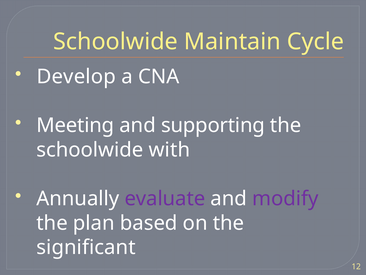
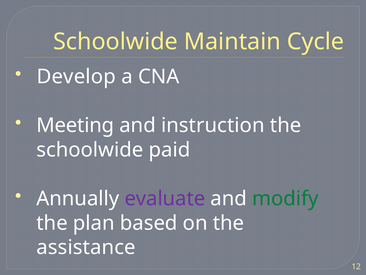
supporting: supporting -> instruction (213, 125)
with: with -> paid (169, 150)
modify colour: purple -> green (285, 198)
significant: significant -> assistance (86, 247)
